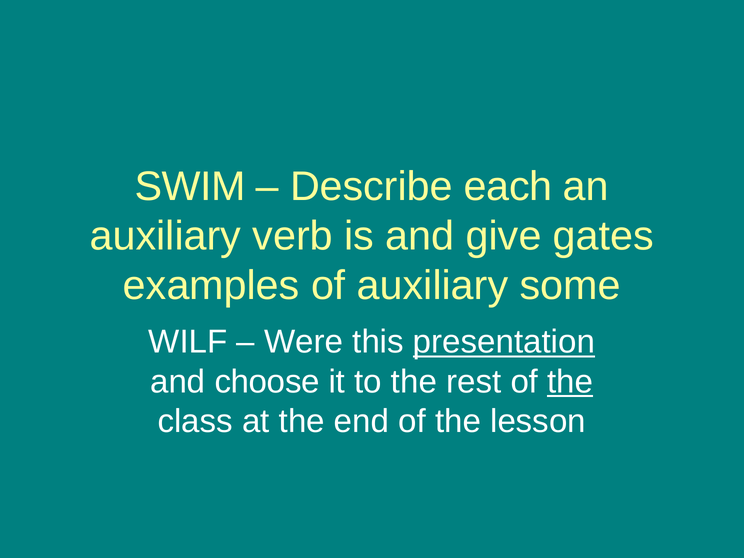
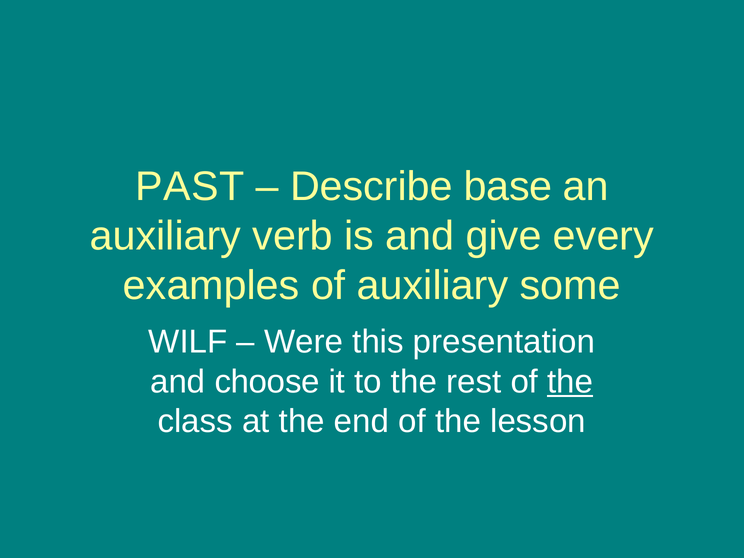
SWIM: SWIM -> PAST (190, 186)
each: each -> base (508, 186)
gates: gates -> every (603, 236)
presentation underline: present -> none (504, 342)
